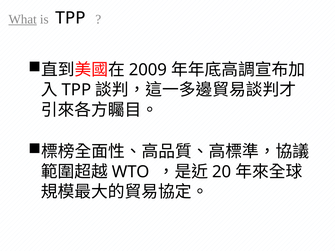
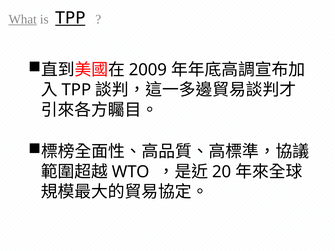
TPP underline: none -> present (70, 18)
